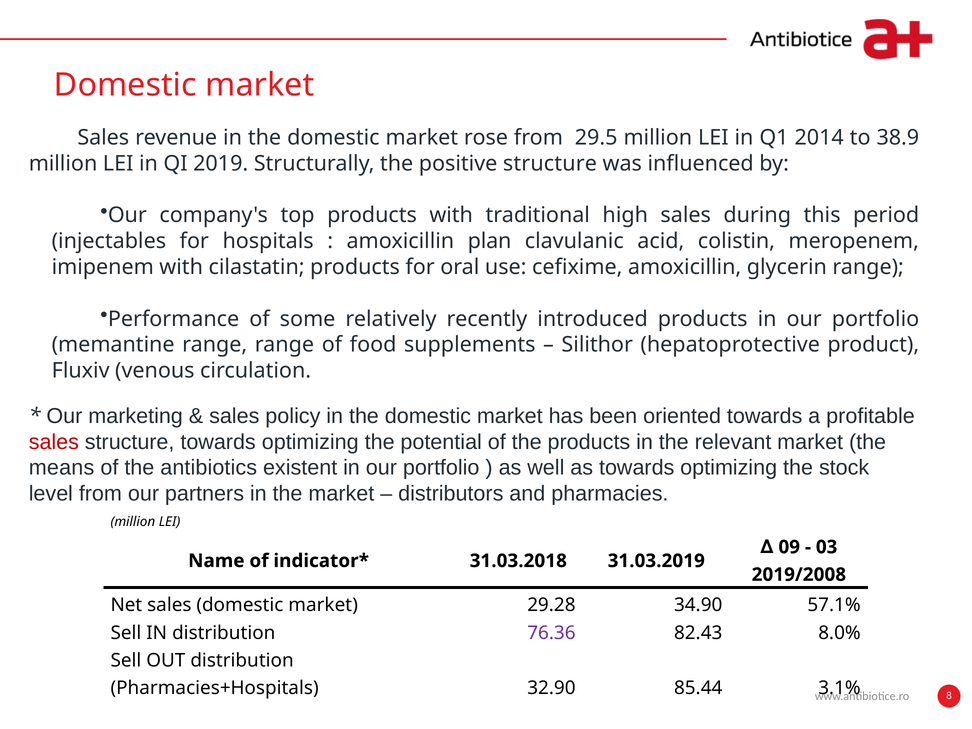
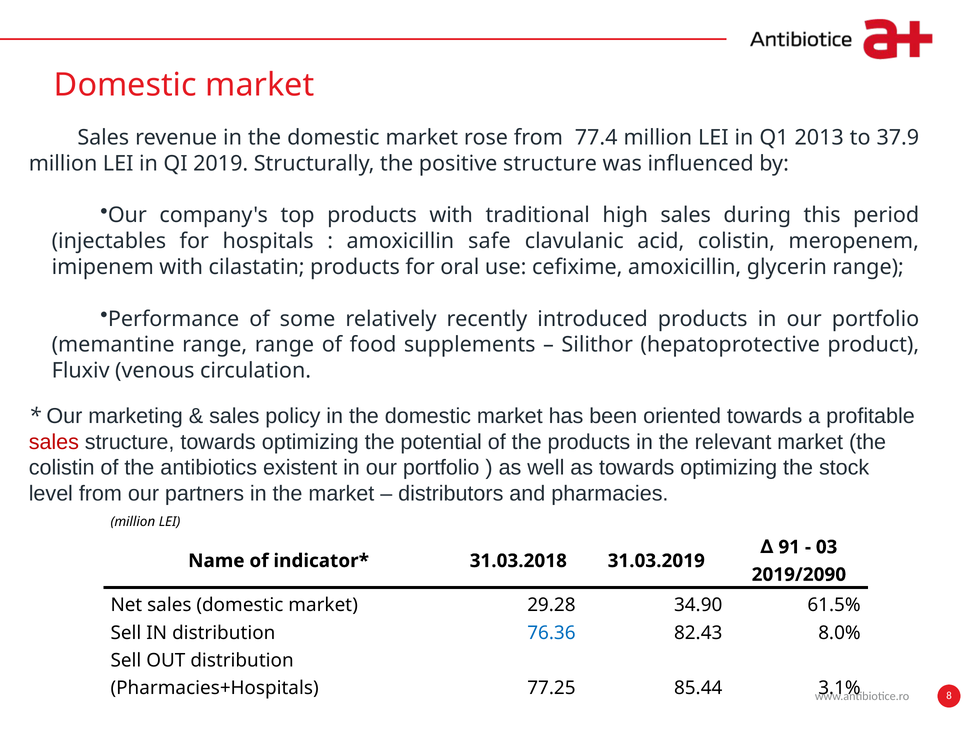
29.5: 29.5 -> 77.4 (596, 138)
2014: 2014 -> 2013 (819, 138)
38.9: 38.9 -> 37.9 (898, 138)
plan: plan -> safe (489, 241)
means: means -> colistin (62, 468)
09: 09 -> 91 (789, 547)
2019/2008: 2019/2008 -> 2019/2090 (799, 575)
57.1%: 57.1% -> 61.5% (834, 605)
76.36 colour: purple -> blue (551, 633)
32.90: 32.90 -> 77.25 (551, 688)
